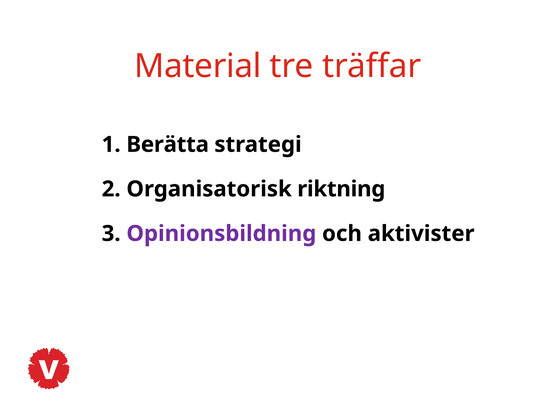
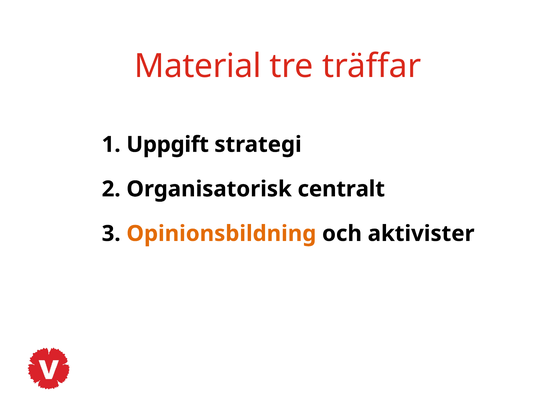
Berätta: Berätta -> Uppgift (168, 145)
riktning: riktning -> centralt (341, 189)
Opinionsbildning colour: purple -> orange (221, 234)
